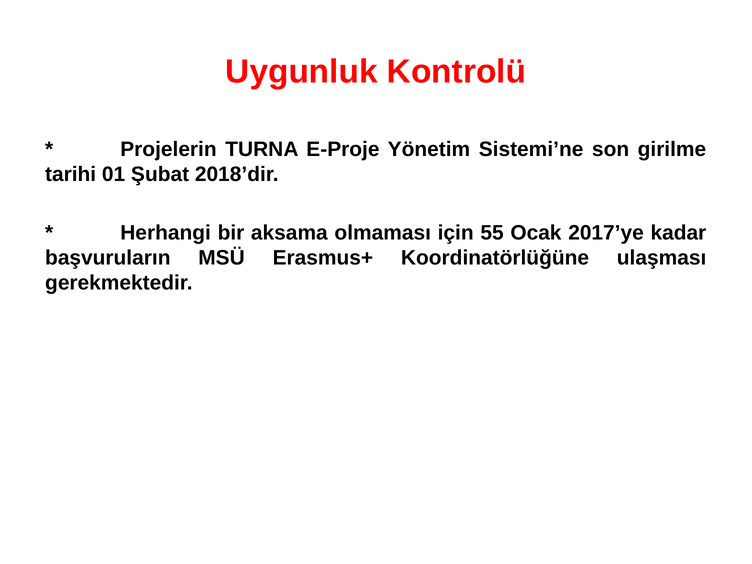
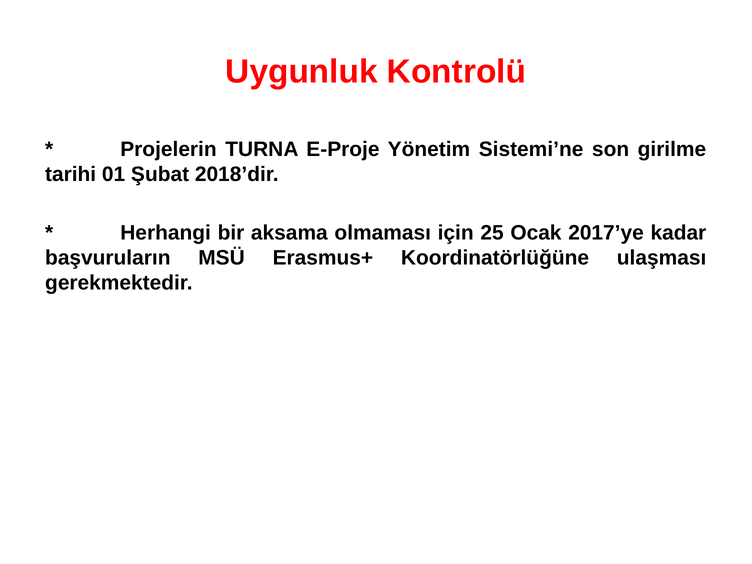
55: 55 -> 25 (492, 233)
